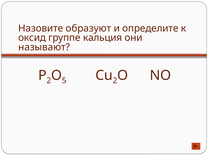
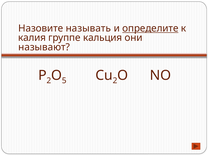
образуют: образуют -> называть (88, 28)
определите underline: none -> present (150, 28)
оксид: оксид -> калия (32, 38)
